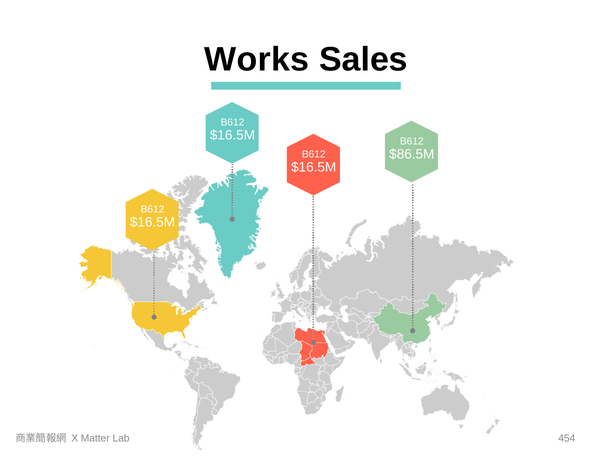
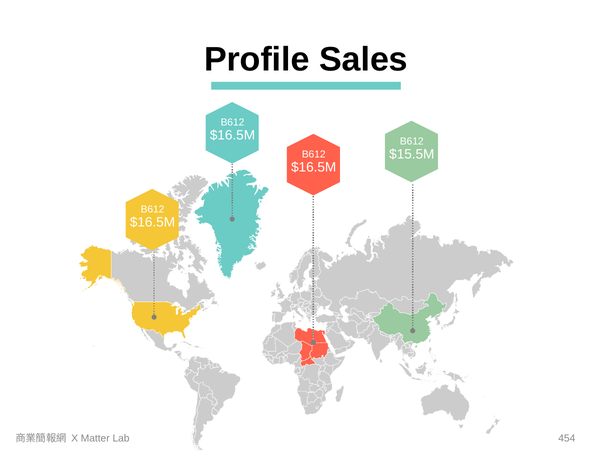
Works: Works -> Profile (257, 60)
$86.5M: $86.5M -> $15.5M (412, 154)
